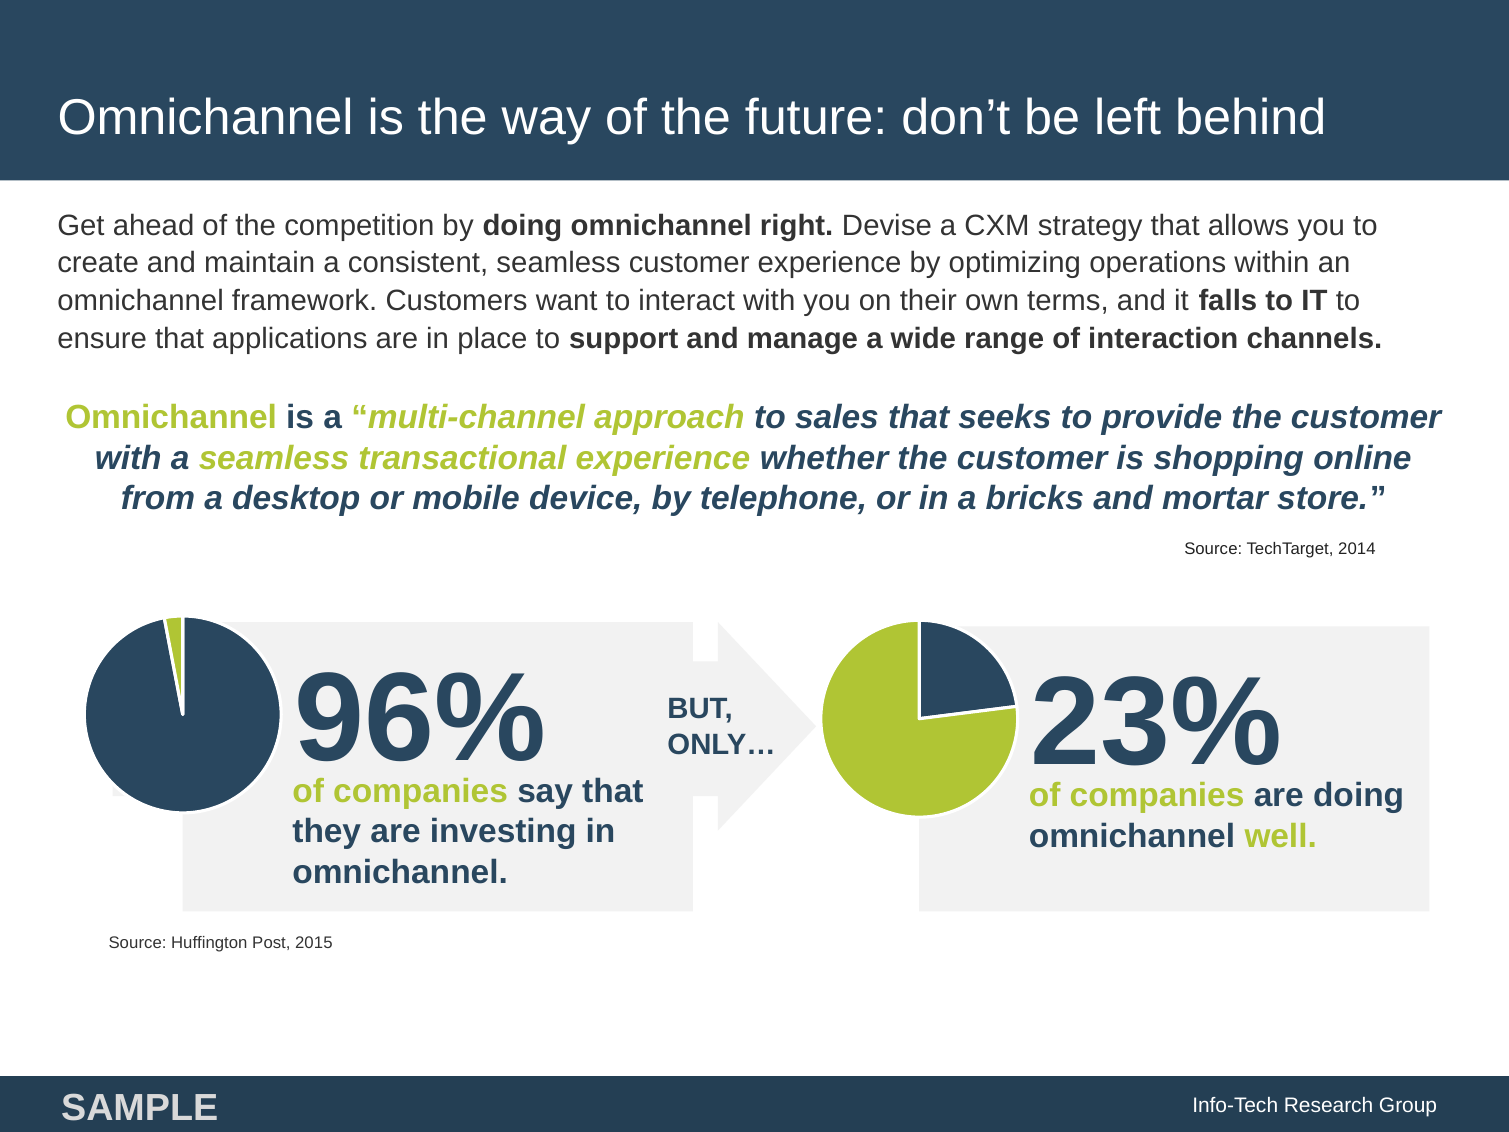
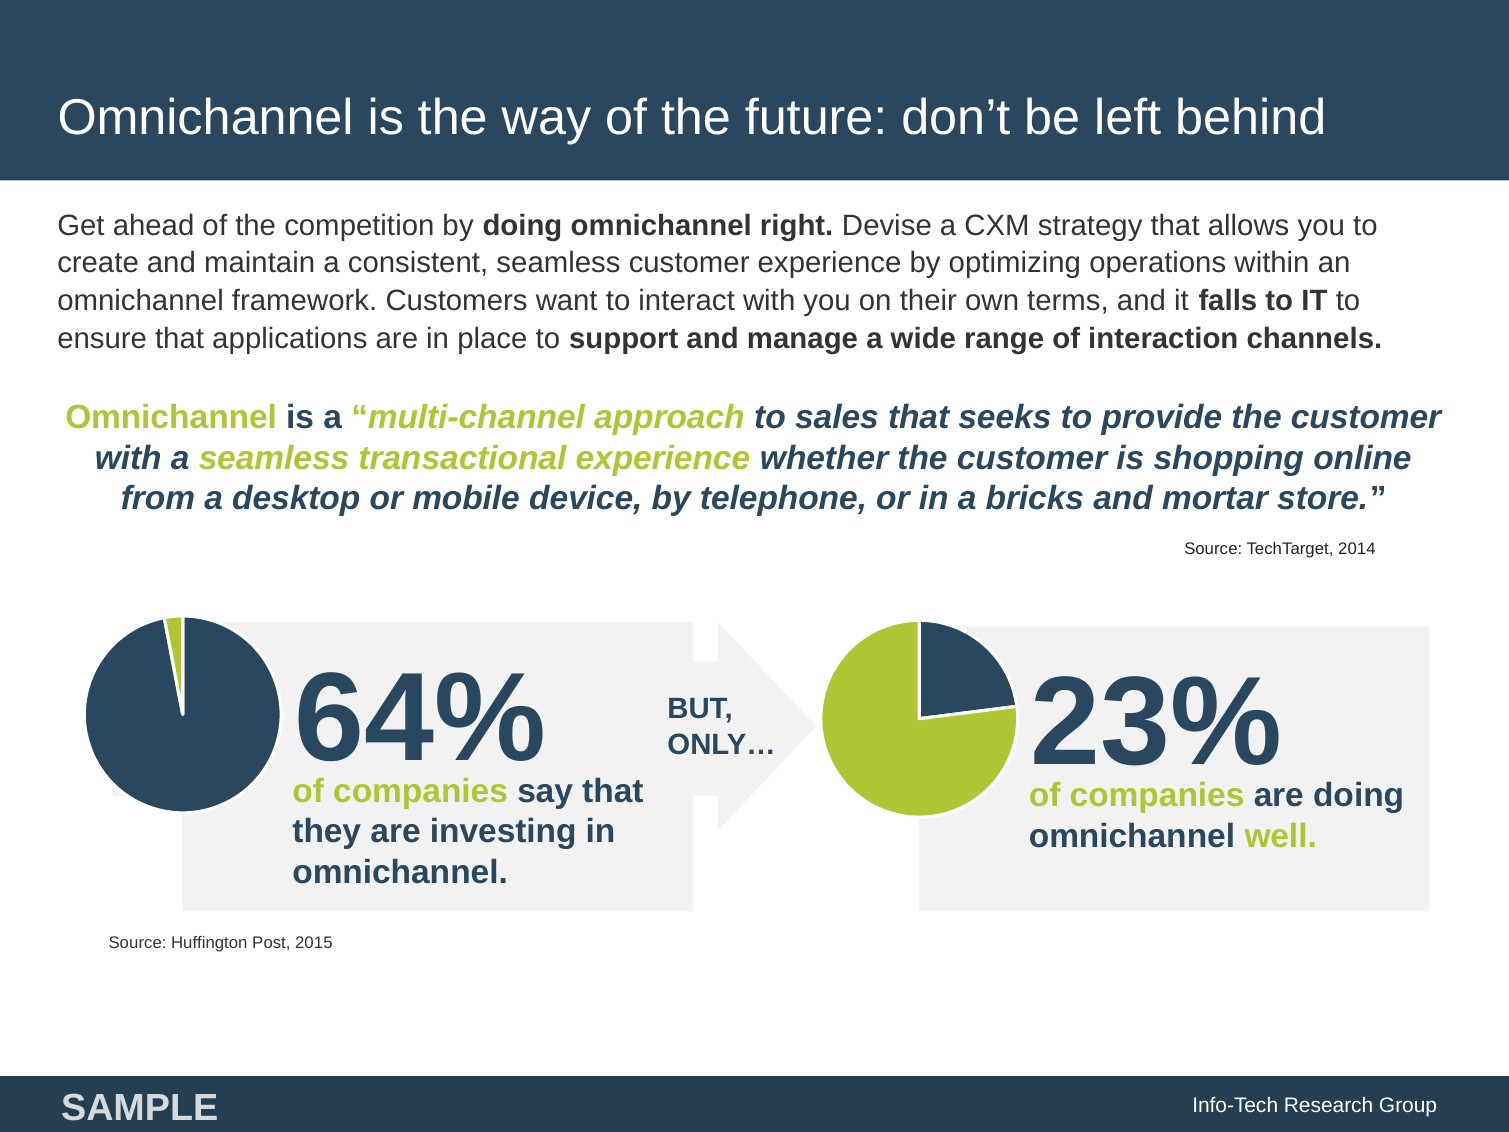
96%: 96% -> 64% (420, 719)
